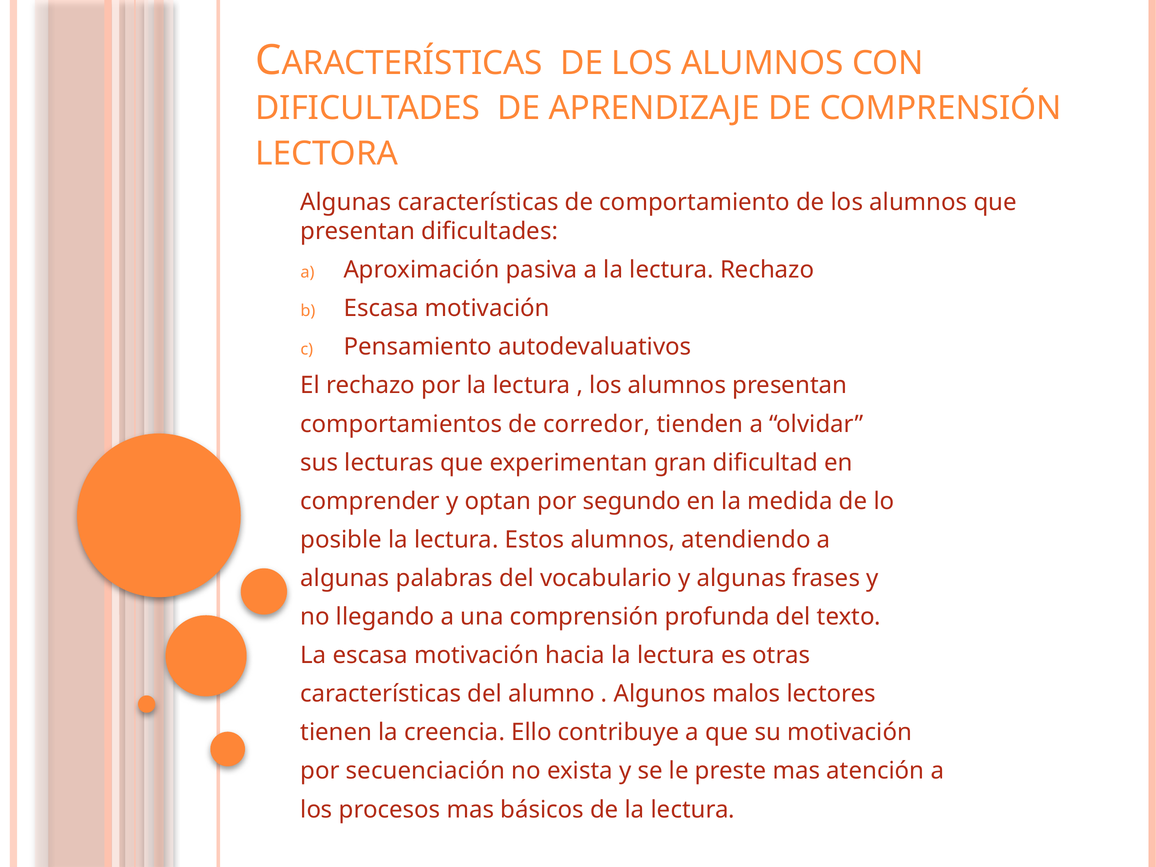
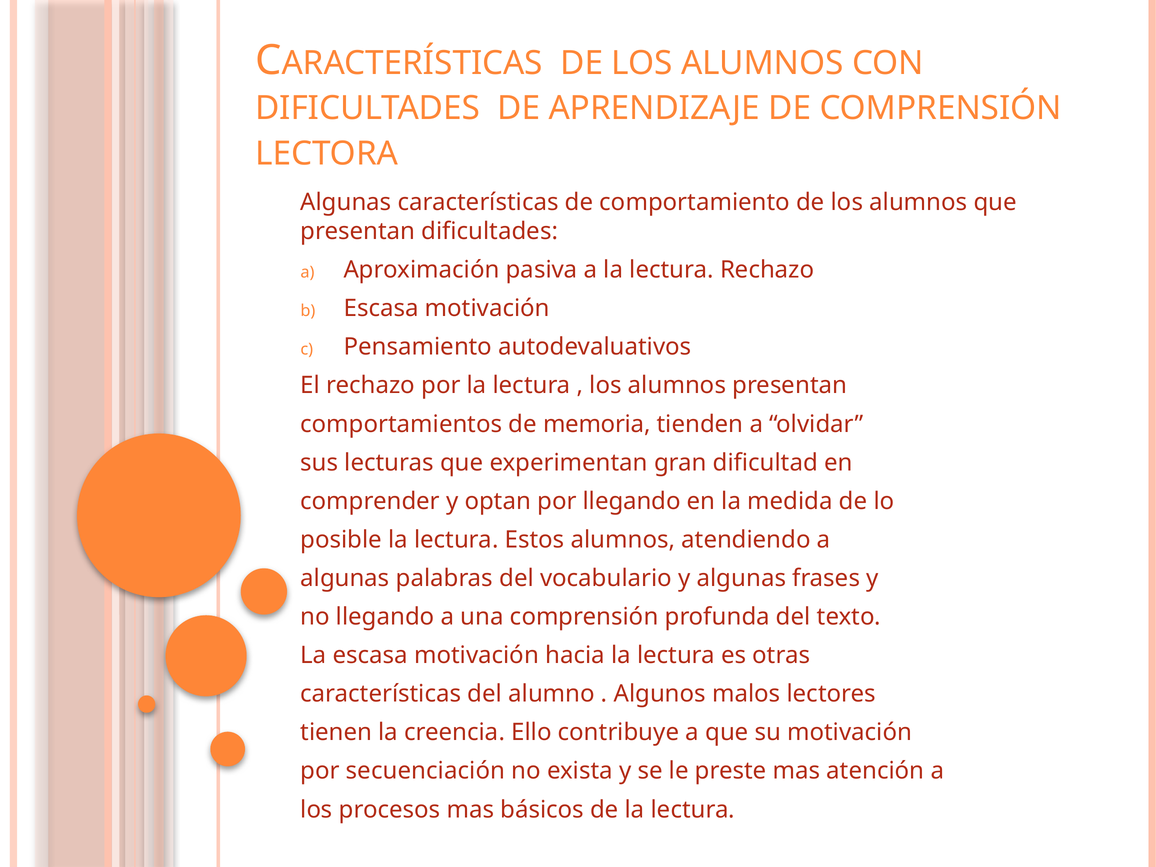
corredor: corredor -> memoria (597, 424)
por segundo: segundo -> llegando (632, 501)
